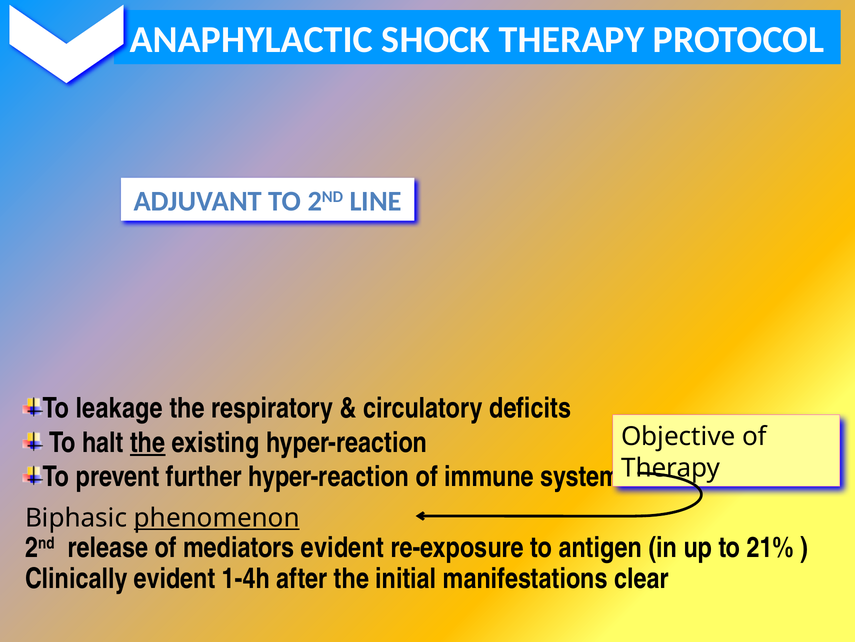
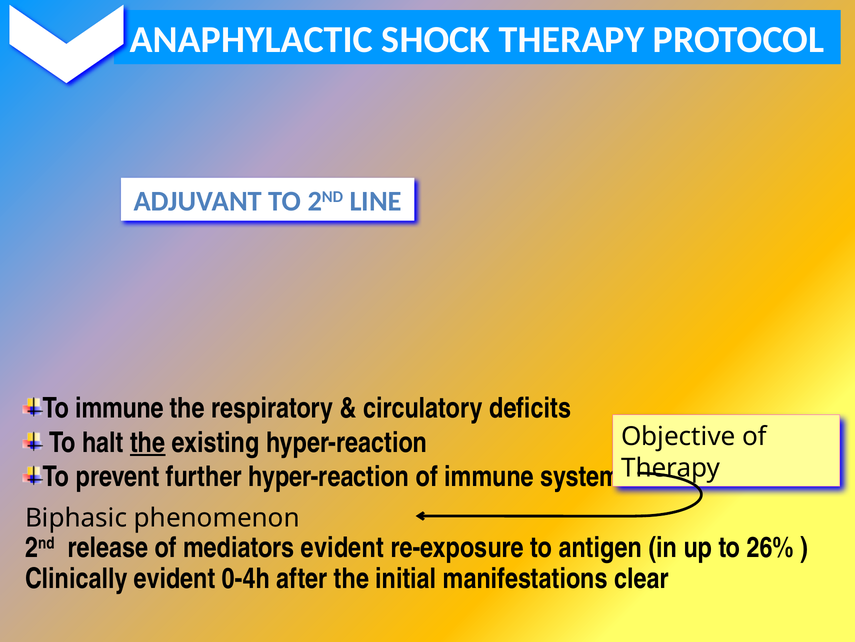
To leakage: leakage -> immune (120, 408)
phenomenon underline: present -> none (217, 518)
21%: 21% -> 26% (770, 547)
1-4h: 1-4h -> 0-4h (246, 578)
